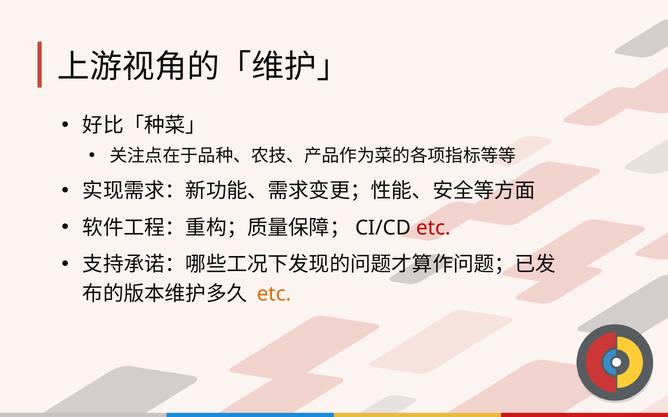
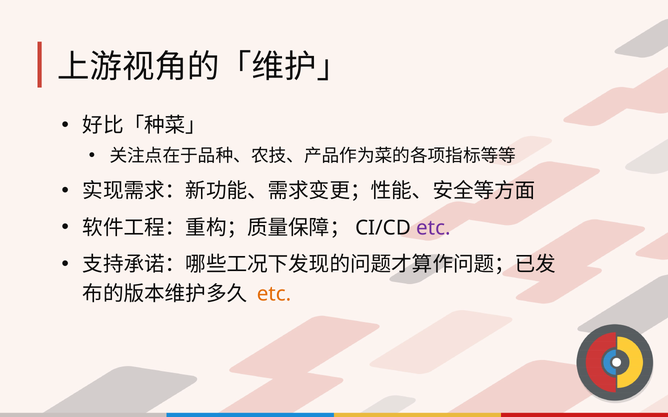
etc colour: red -> purple (433, 228)
